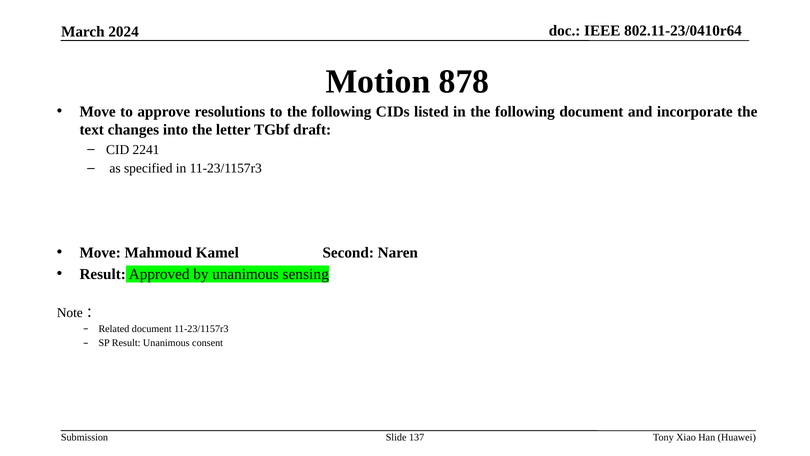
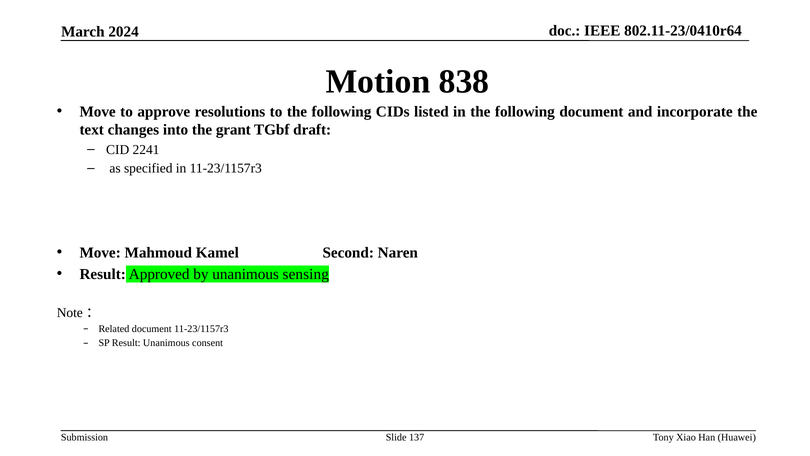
878: 878 -> 838 (464, 81)
letter: letter -> grant (233, 130)
